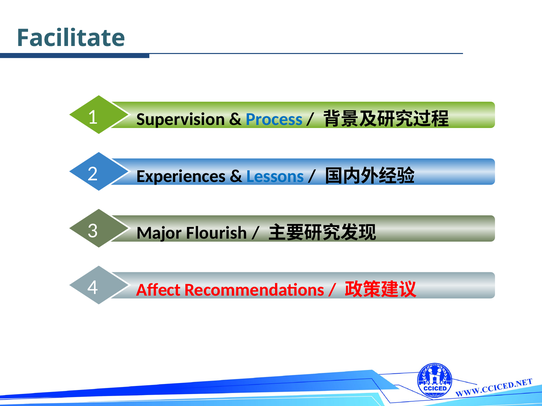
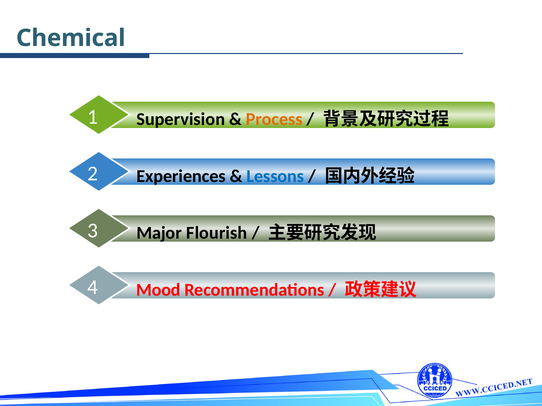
Facilitate: Facilitate -> Chemical (71, 38)
Process colour: blue -> orange (274, 120)
Affect: Affect -> Mood (158, 290)
